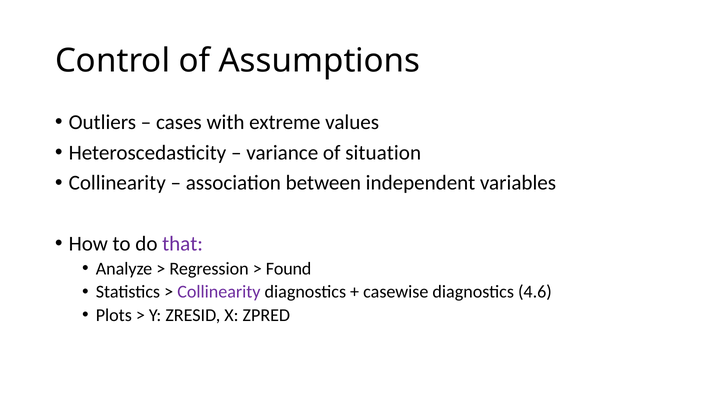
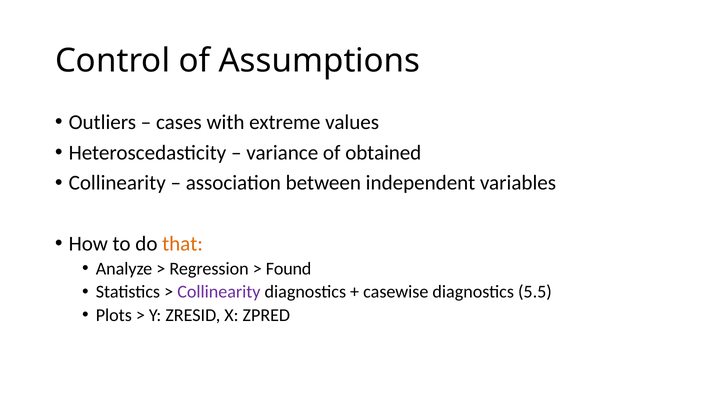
situation: situation -> obtained (383, 153)
that colour: purple -> orange (183, 243)
4.6: 4.6 -> 5.5 (535, 292)
